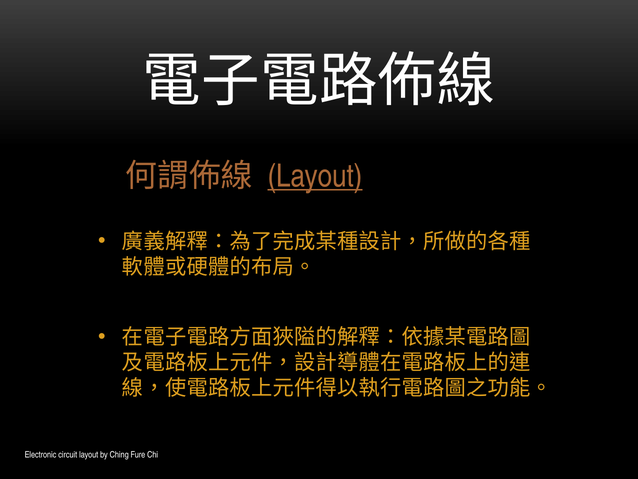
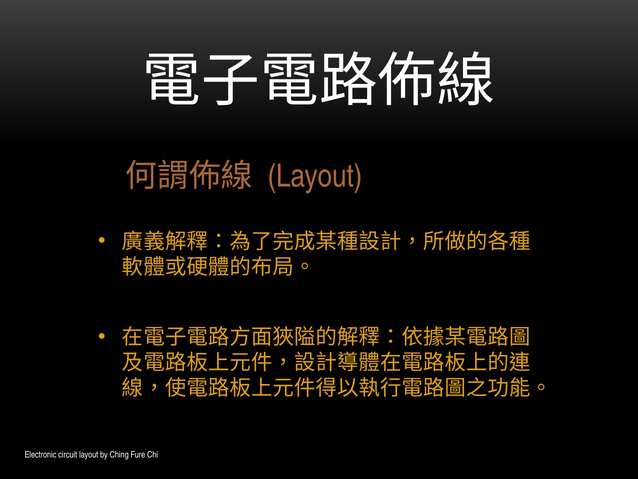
Layout underline: present -> none (315, 176)
